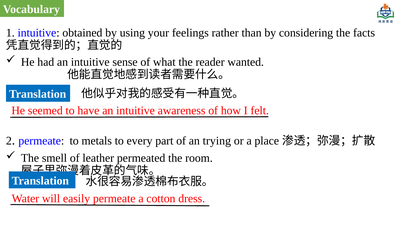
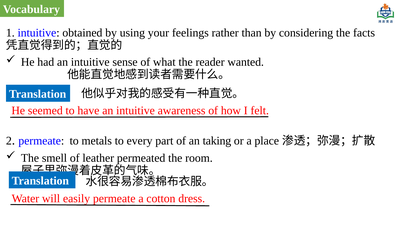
trying: trying -> taking (217, 140)
